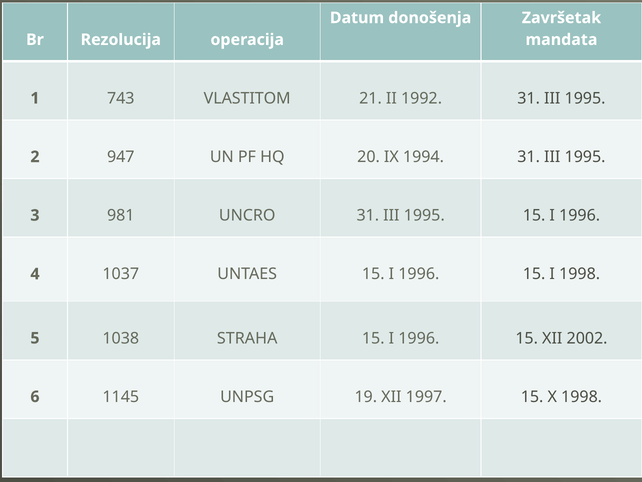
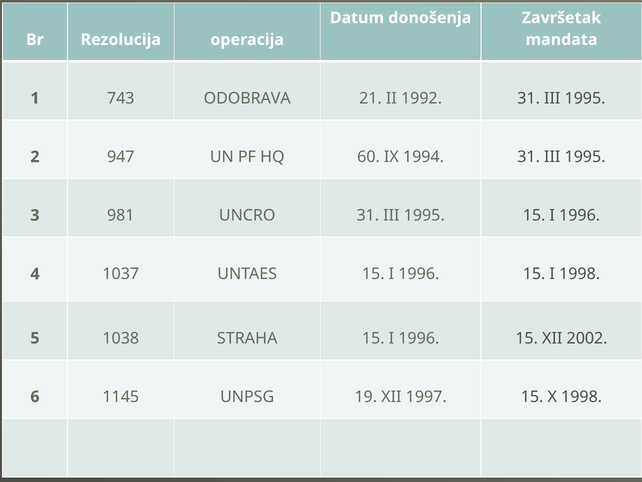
VLASTITOM: VLASTITOM -> ODOBRAVA (247, 98)
20: 20 -> 60 (369, 157)
